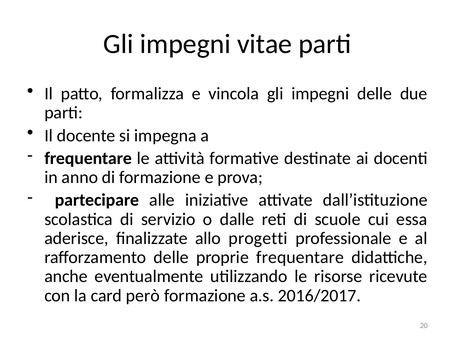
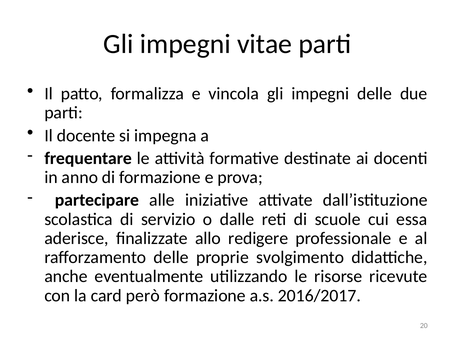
progetti: progetti -> redigere (258, 238)
proprie frequentare: frequentare -> svolgimento (300, 258)
